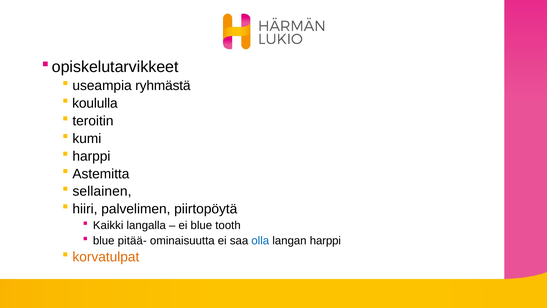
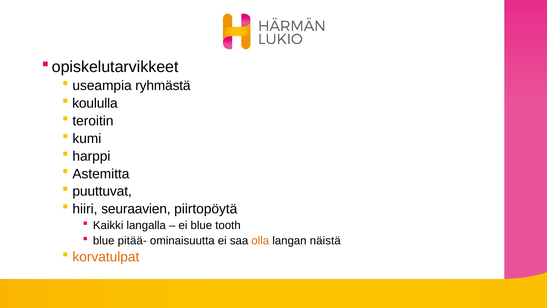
sellainen: sellainen -> puuttuvat (102, 191)
palvelimen: palvelimen -> seuraavien (136, 209)
olla colour: blue -> orange (260, 240)
langan harppi: harppi -> näistä (325, 240)
